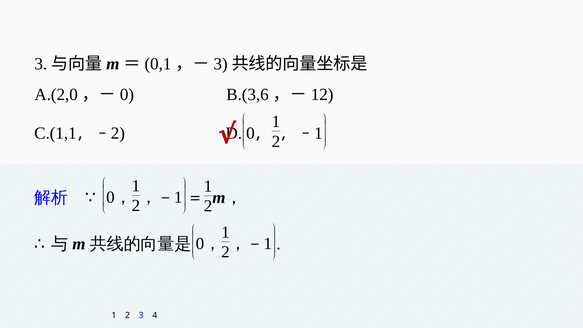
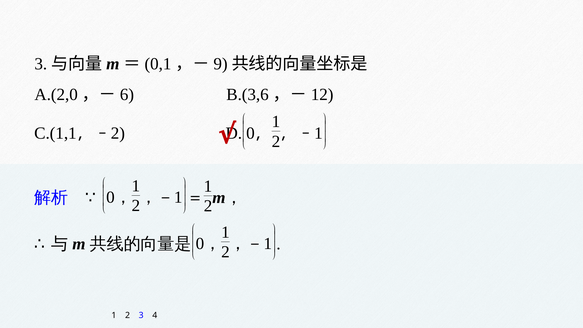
3: 3 -> 9 (221, 64)
0: 0 -> 6 (127, 94)
